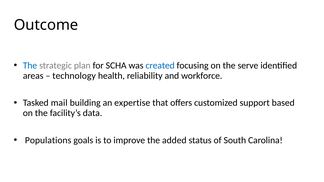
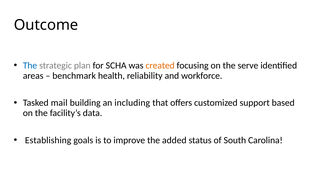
created colour: blue -> orange (160, 66)
technology: technology -> benchmark (74, 76)
expertise: expertise -> including (132, 103)
Populations: Populations -> Establishing (48, 140)
